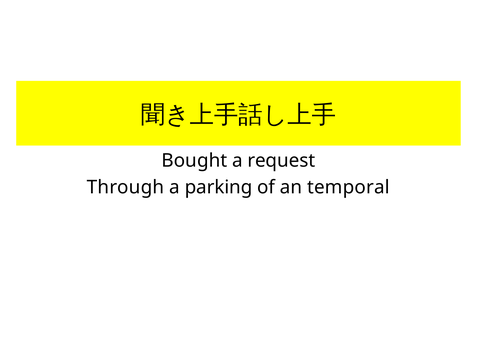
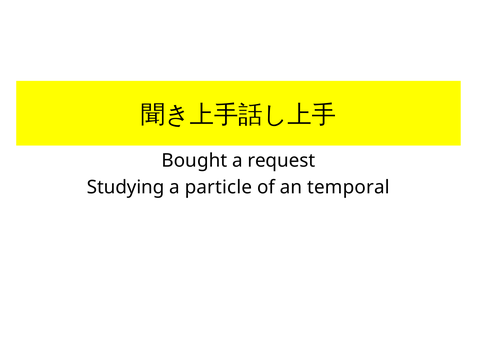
Through: Through -> Studying (126, 187)
parking: parking -> particle (218, 187)
